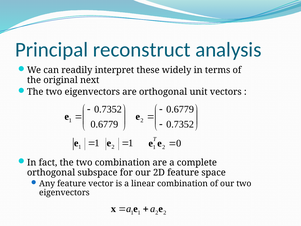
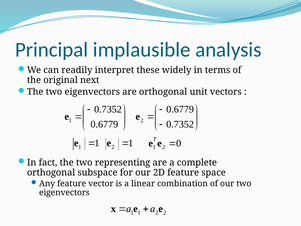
reconstruct: reconstruct -> implausible (142, 50)
two combination: combination -> representing (123, 162)
